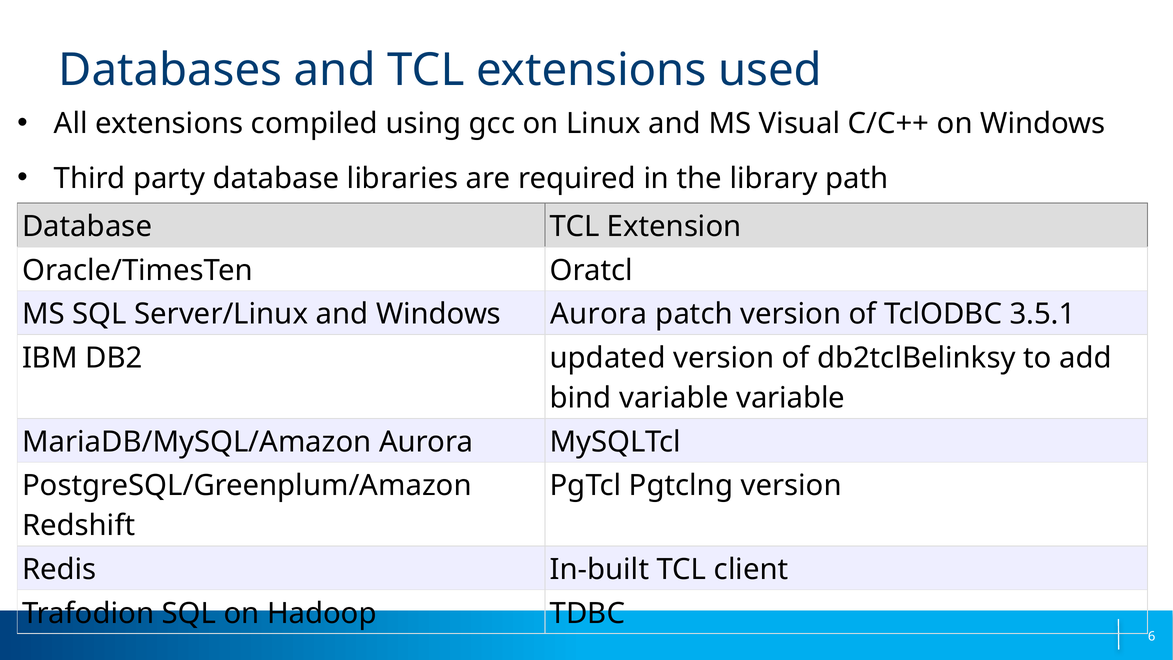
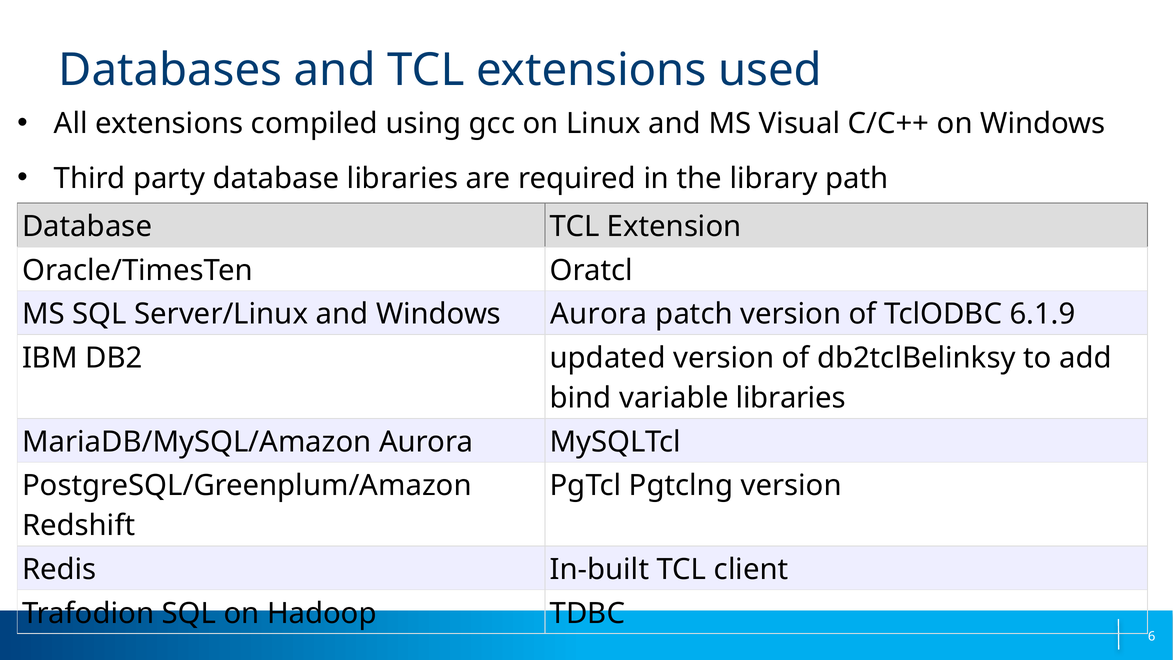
3.5.1: 3.5.1 -> 6.1.9 (1043, 314)
variable variable: variable -> libraries (791, 398)
